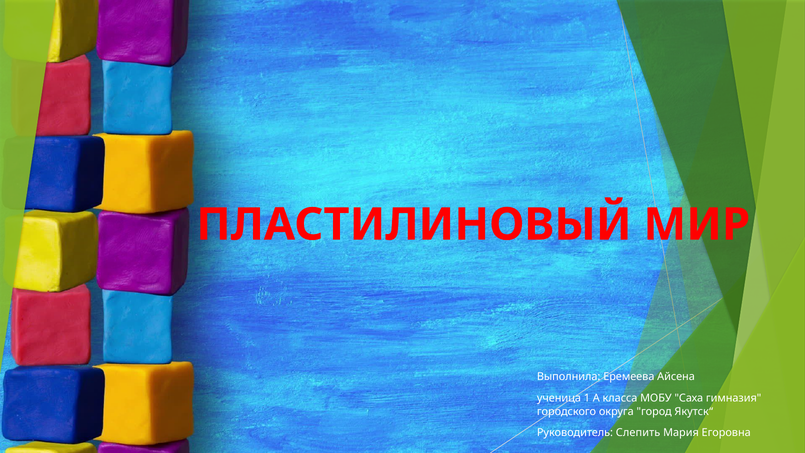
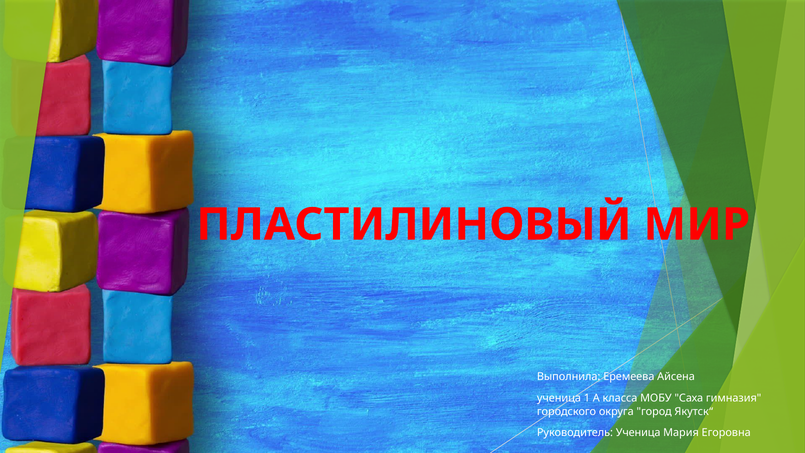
Руководитель Слепить: Слепить -> Ученица (638, 433)
